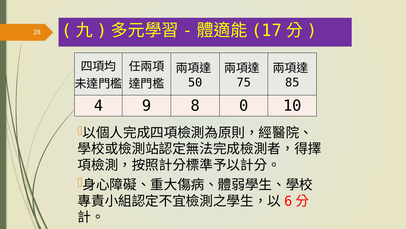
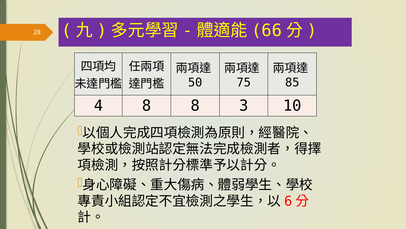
17: 17 -> 66 (267, 31)
4 9: 9 -> 8 (147, 106)
0: 0 -> 3 (244, 106)
